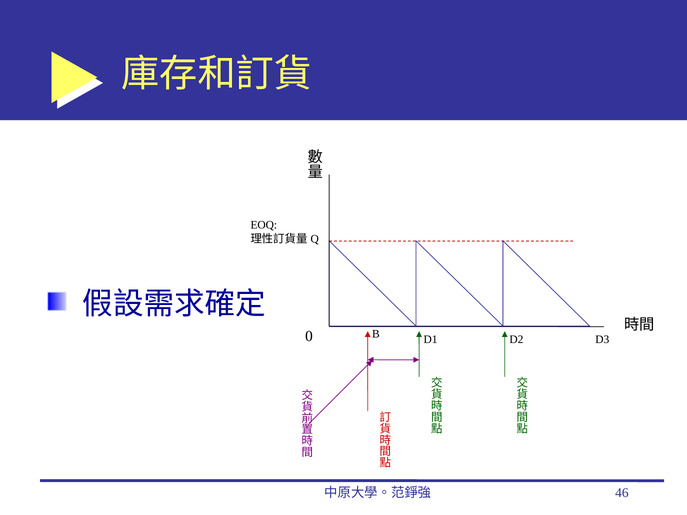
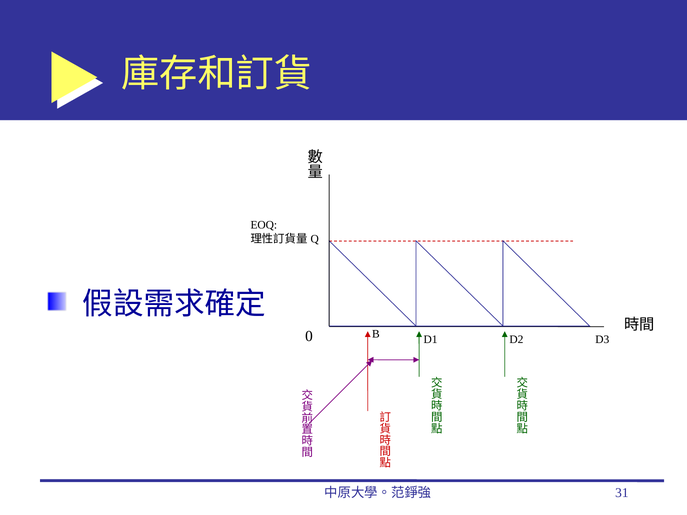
46: 46 -> 31 (622, 493)
